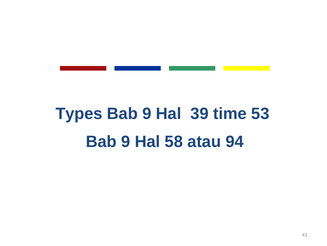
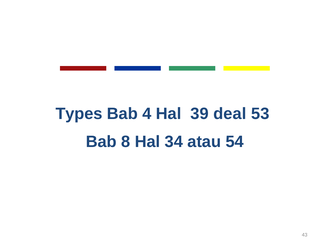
9: 9 -> 4 (147, 113)
time: time -> deal (230, 113)
9: 9 -> 8 (126, 141)
58: 58 -> 34 (174, 141)
94: 94 -> 54 (235, 141)
